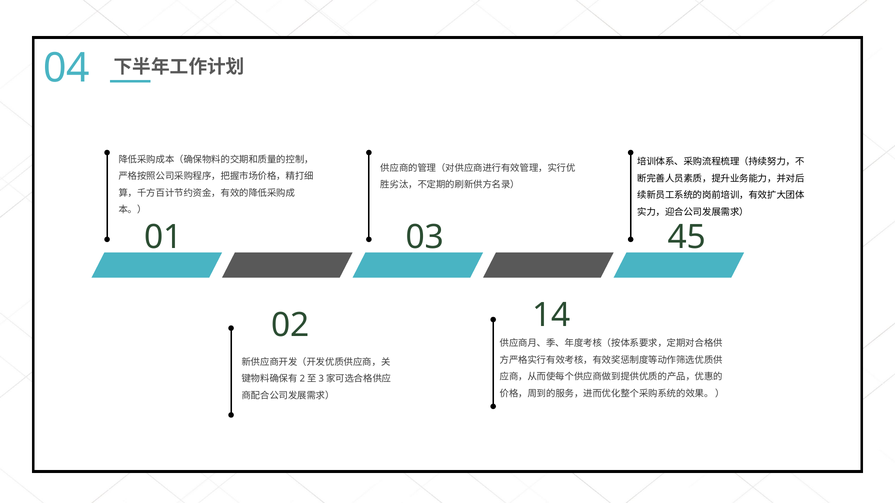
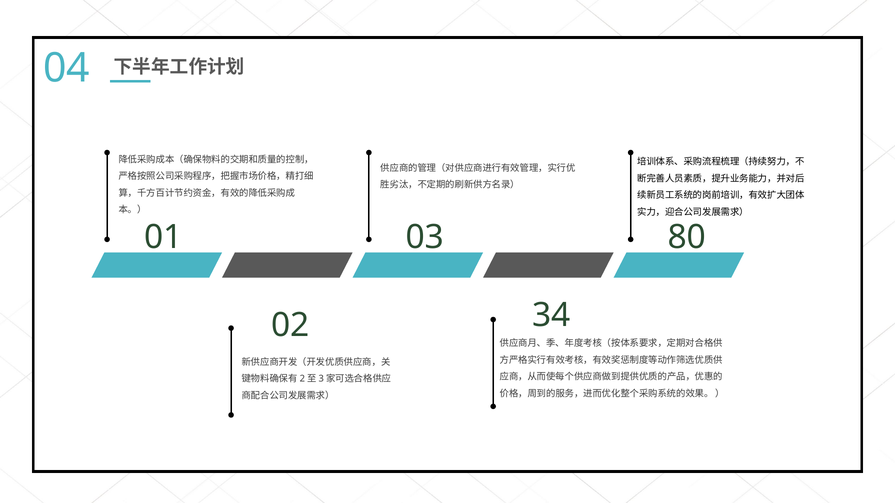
45: 45 -> 80 (687, 237)
14: 14 -> 34 (551, 315)
